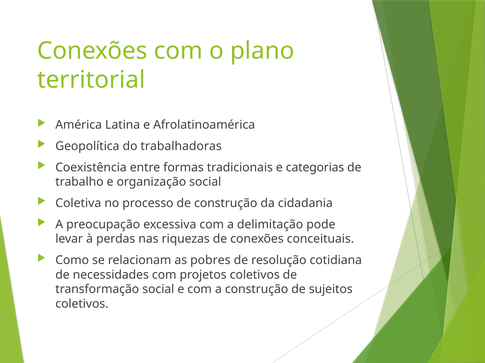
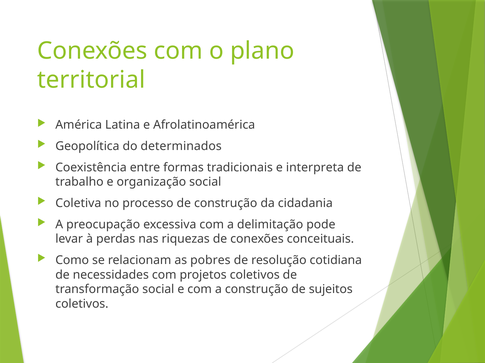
trabalhadoras: trabalhadoras -> determinados (181, 146)
categorias: categorias -> interpreta (315, 168)
